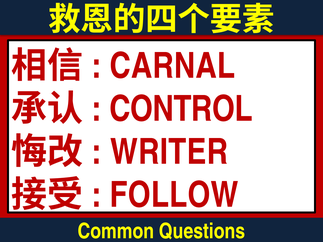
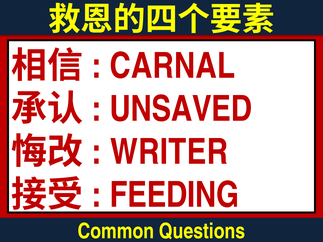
CONTROL: CONTROL -> UNSAVED (181, 109)
FOLLOW: FOLLOW -> FEEDING (174, 195)
